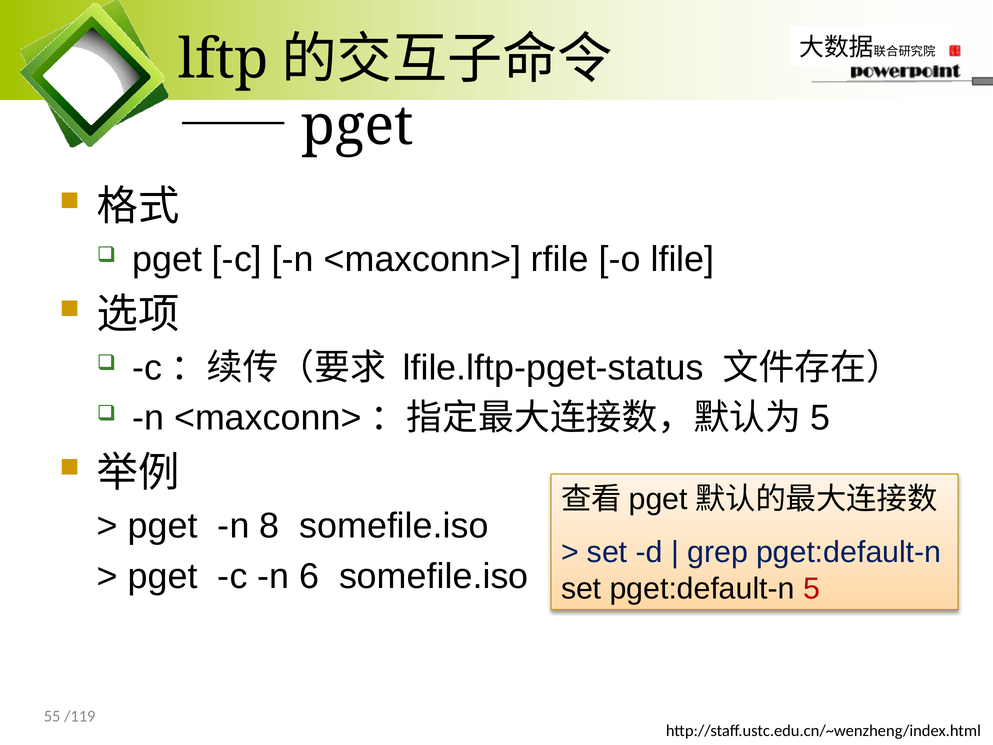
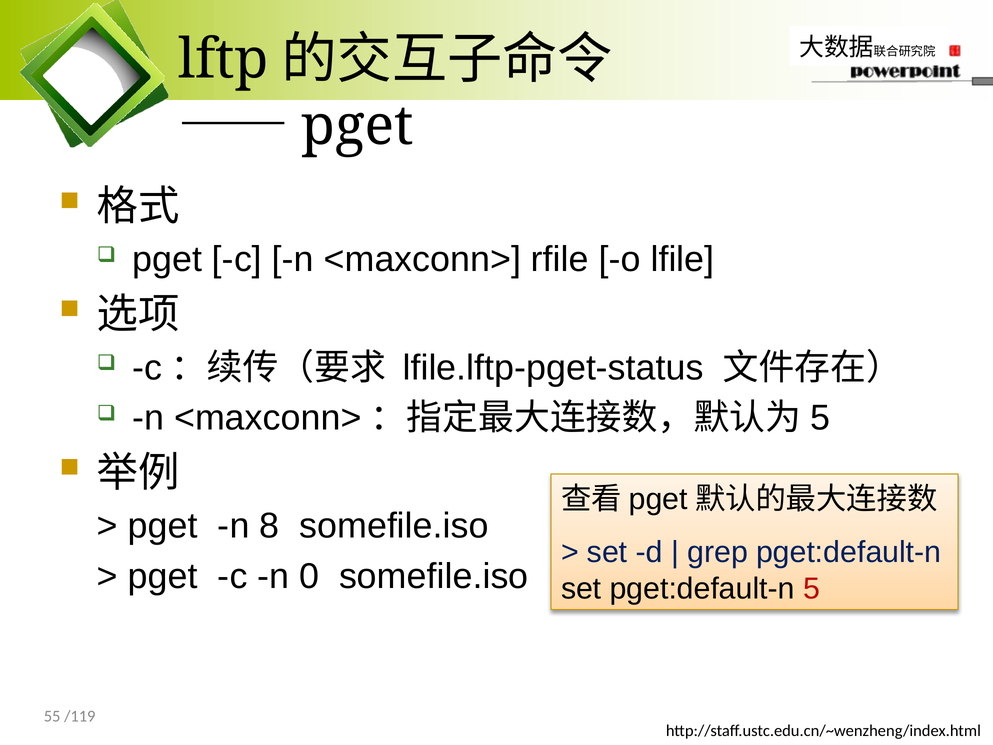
6: 6 -> 0 (309, 576)
